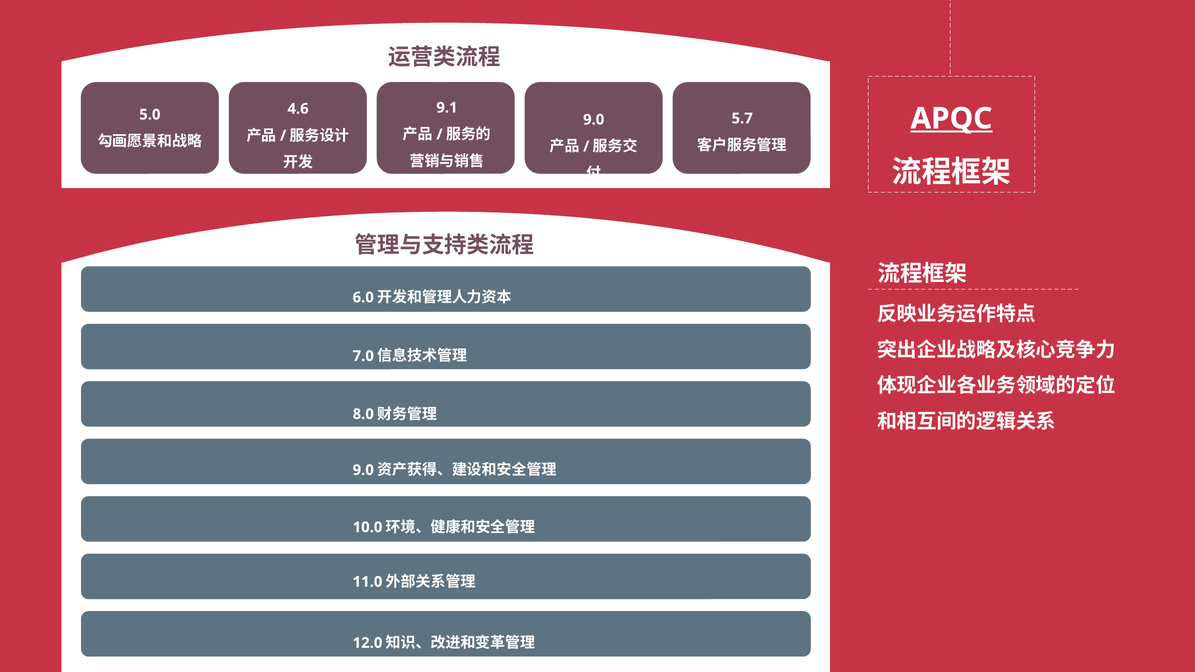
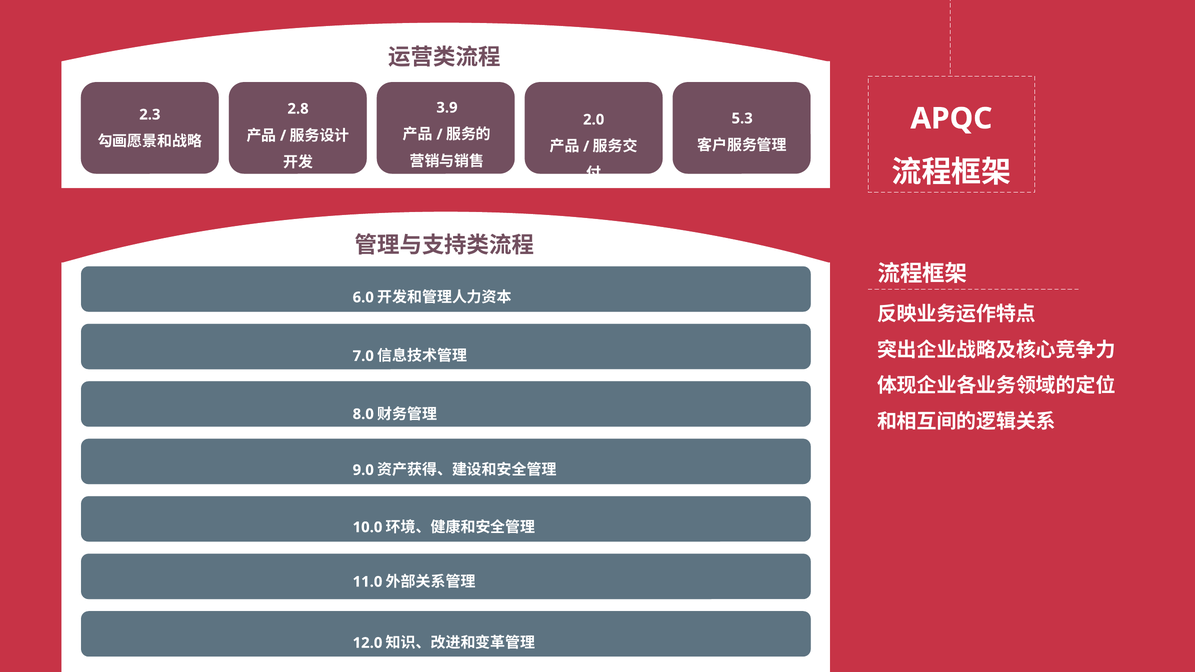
9.1: 9.1 -> 3.9 (447, 108)
4.6: 4.6 -> 2.8 (298, 109)
5.0: 5.0 -> 2.3 (150, 115)
APQC underline: present -> none (951, 119)
5.7: 5.7 -> 5.3 (742, 118)
9.0: 9.0 -> 2.0 (594, 120)
